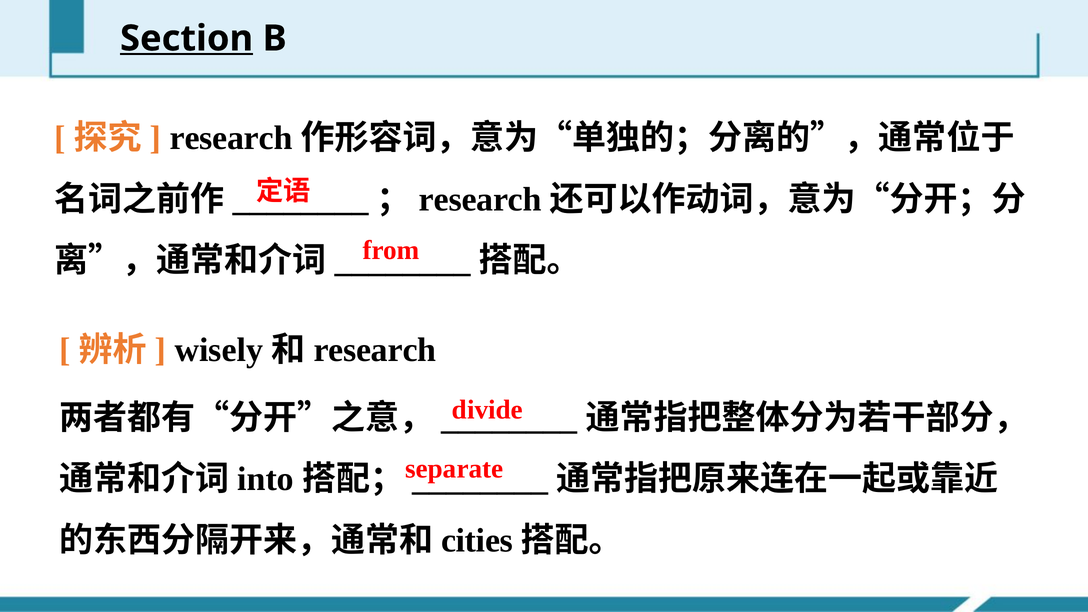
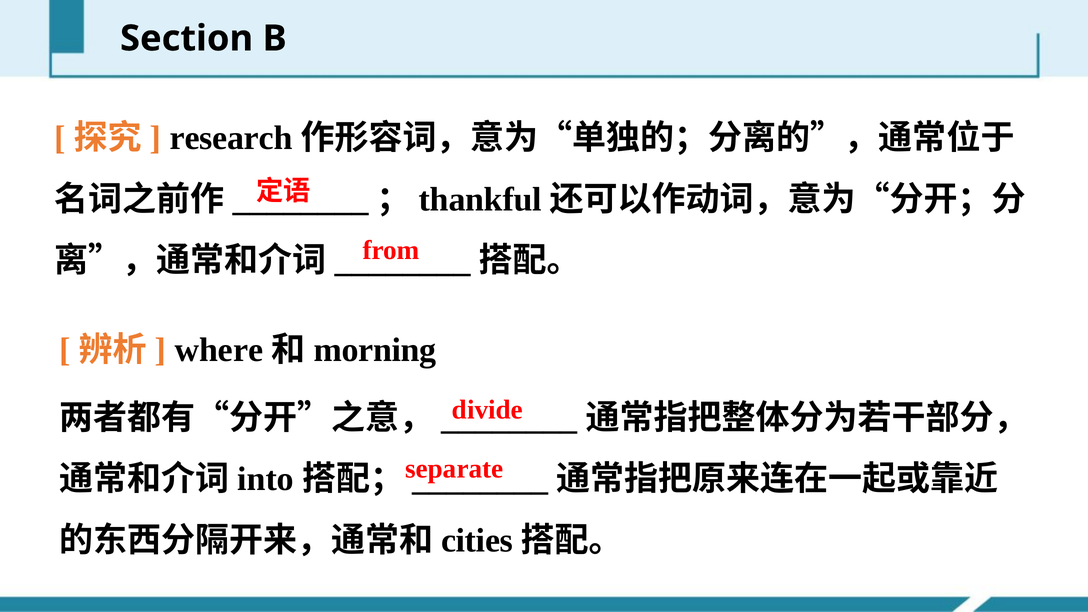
Section underline: present -> none (187, 38)
research: research -> thankful (480, 199)
wisely: wisely -> where (219, 350)
research: research -> morning (375, 350)
